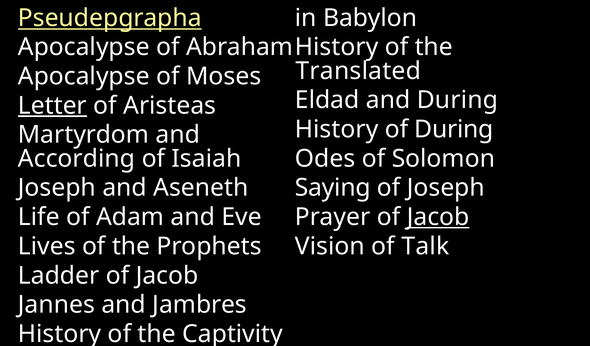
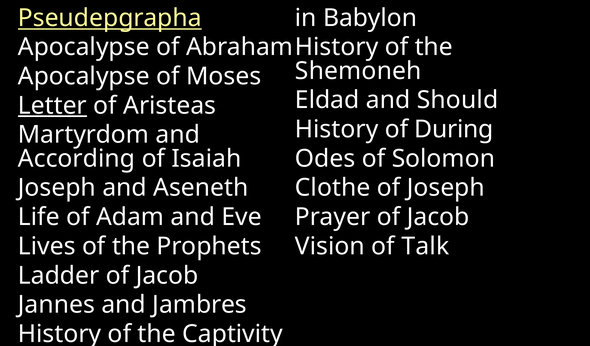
Translated: Translated -> Shemoneh (358, 71)
and During: During -> Should (457, 100)
Saying: Saying -> Clothe (333, 188)
Jacob underline: present -> none (438, 217)
